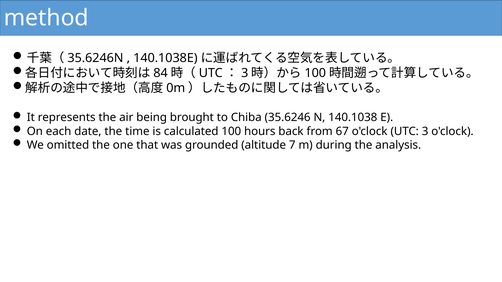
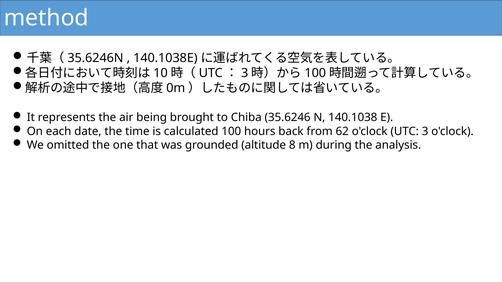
84: 84 -> 10 (161, 73)
67: 67 -> 62 (342, 131)
7: 7 -> 8 (292, 145)
